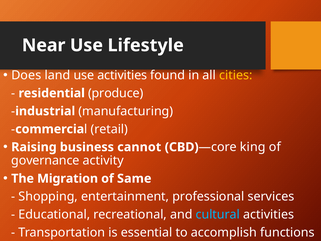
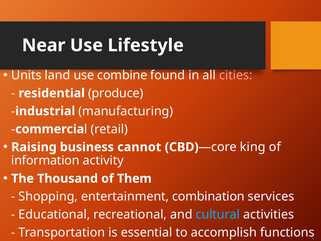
Does: Does -> Units (26, 75)
use activities: activities -> combine (122, 75)
cities colour: yellow -> pink (236, 75)
governance: governance -> information (45, 160)
Migration: Migration -> Thousand (68, 178)
Same: Same -> Them (134, 178)
professional: professional -> combination (208, 196)
